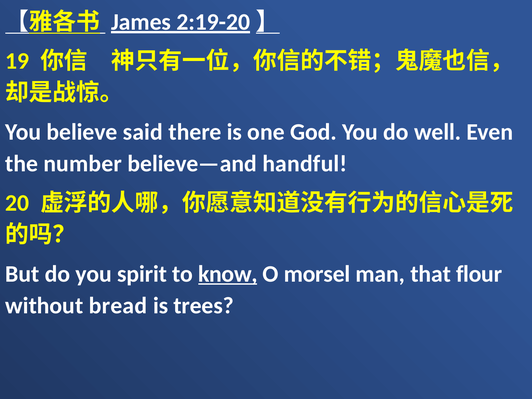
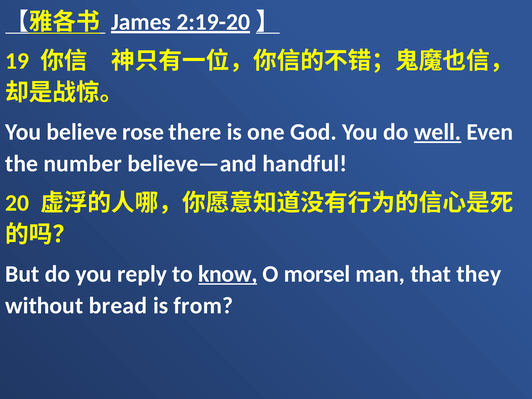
said: said -> rose (143, 132)
well underline: none -> present (438, 132)
spirit: spirit -> reply (142, 274)
flour: flour -> they (479, 274)
trees: trees -> from (203, 306)
